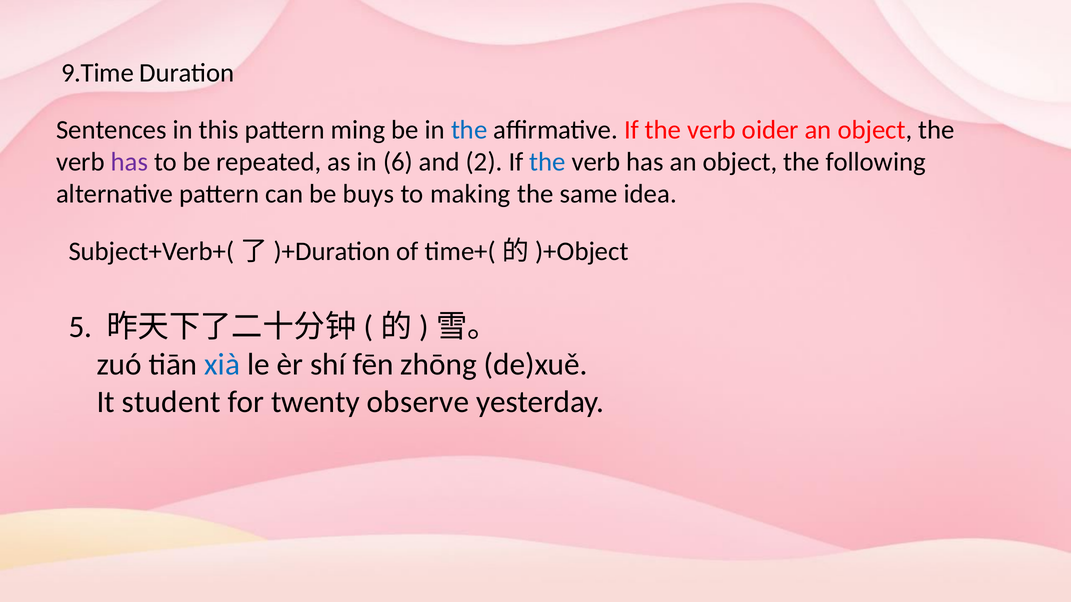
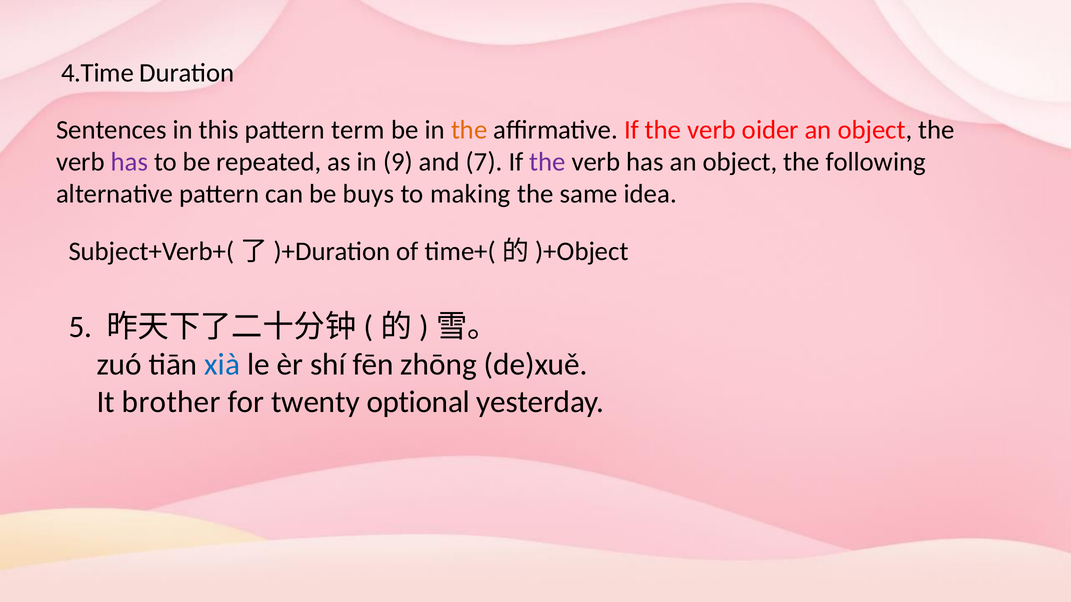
9.Time: 9.Time -> 4.Time (97, 73)
ming: ming -> term (358, 130)
the colour: blue -> orange (469, 130)
6: 6 -> 9 (398, 162)
2: 2 -> 7 (484, 162)
the colour: blue -> purple (547, 162)
student: student -> brother (171, 402)
observe: observe -> optional (418, 402)
